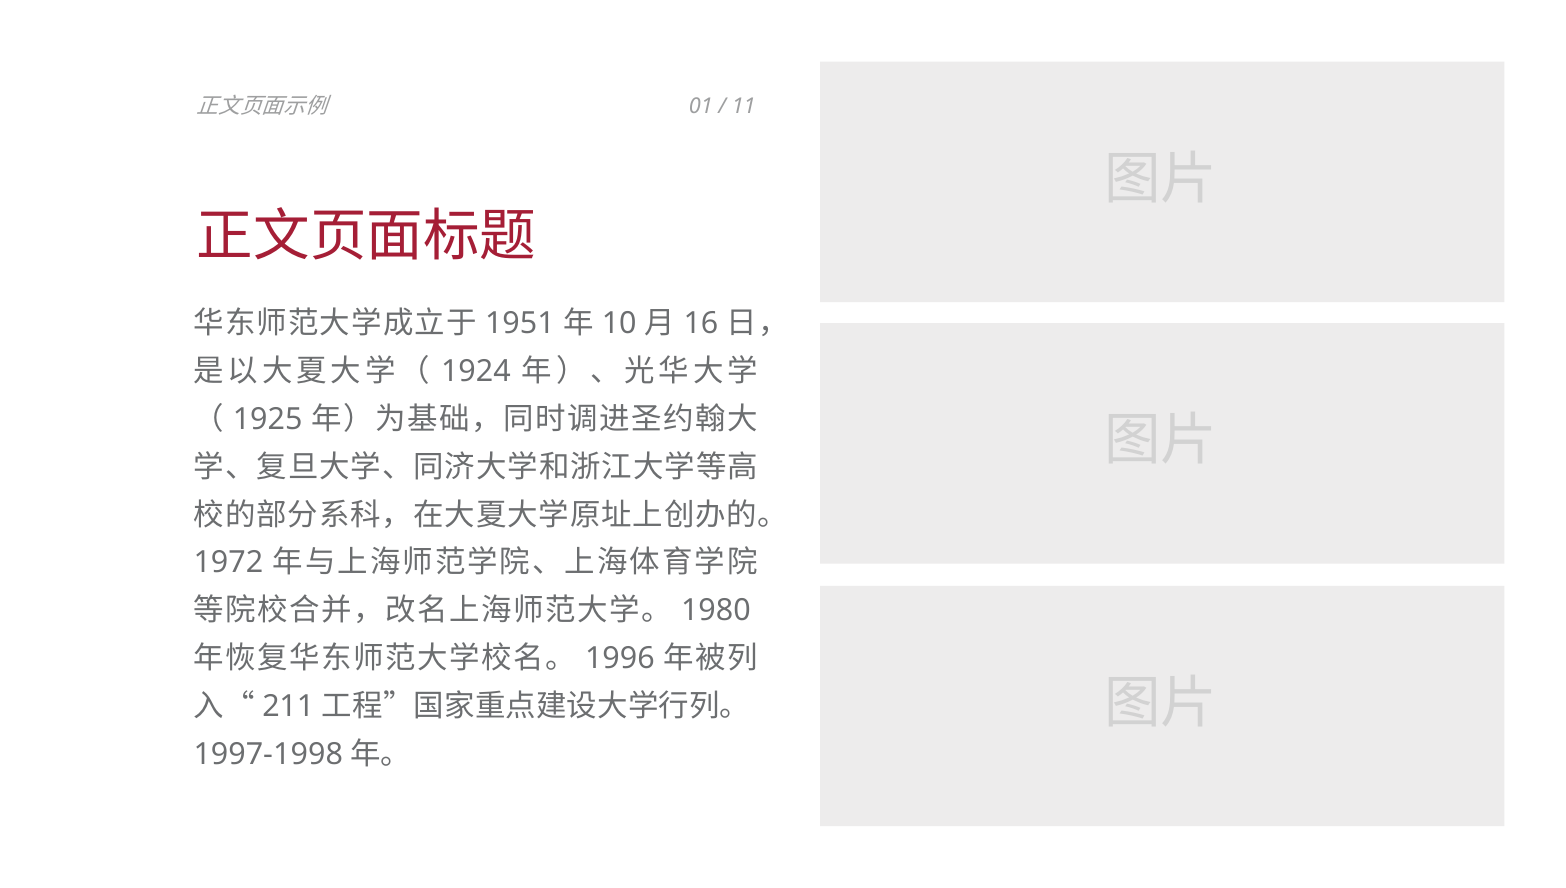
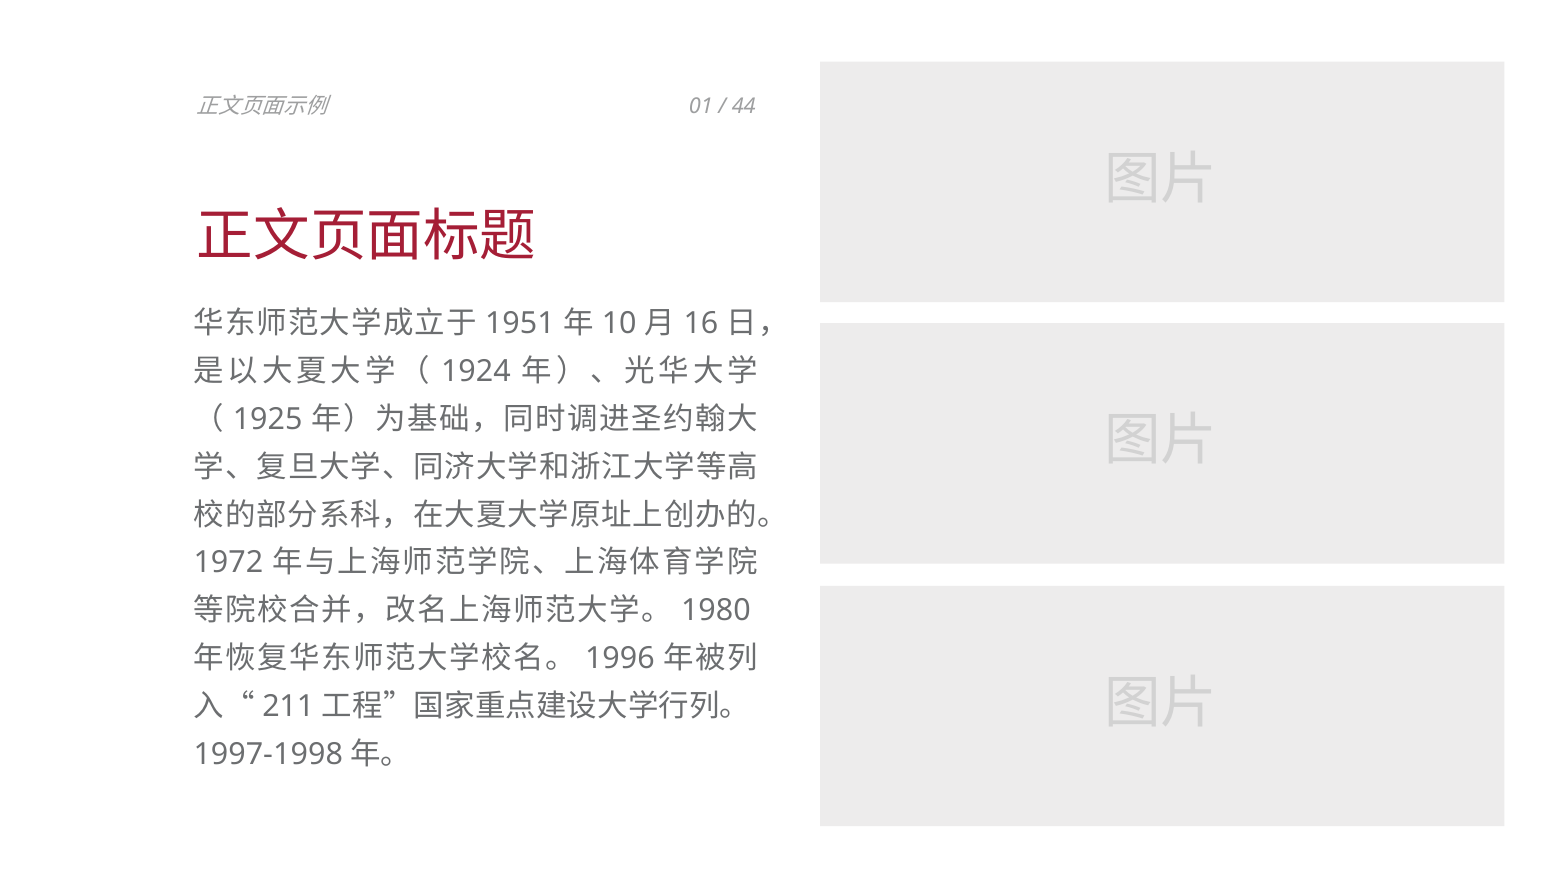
11: 11 -> 44 (744, 106)
